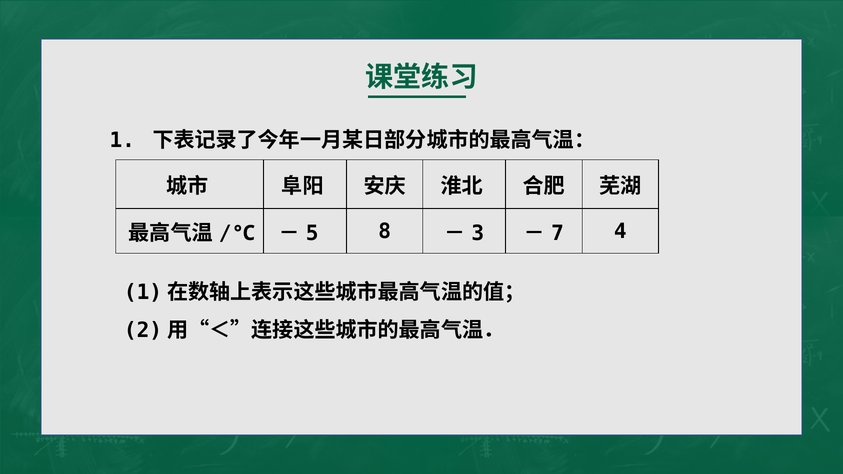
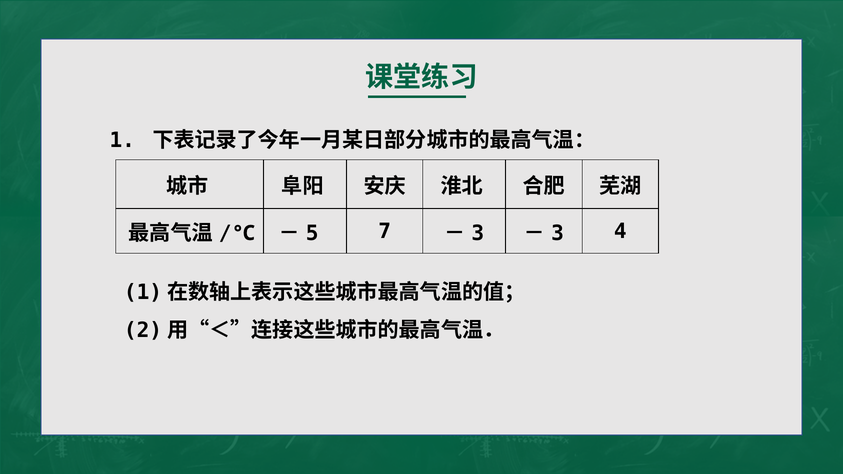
8: 8 -> 7 (385, 231)
7: 7 -> 3 (558, 233)
